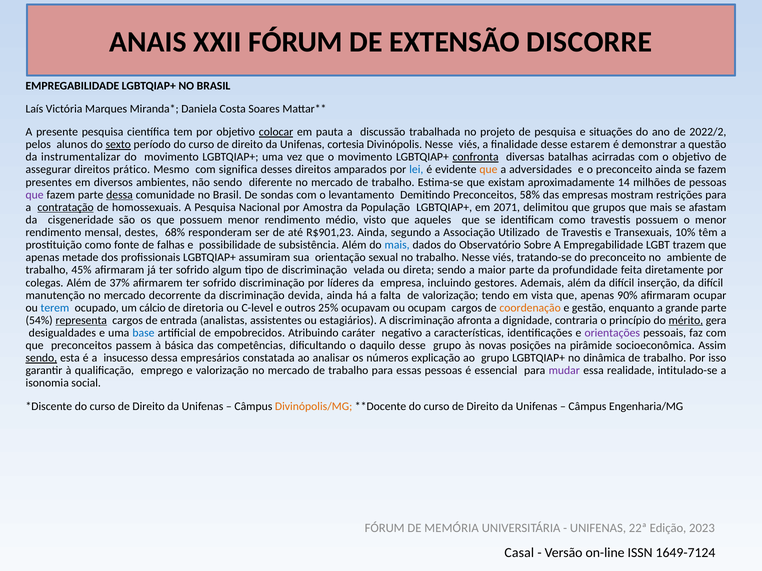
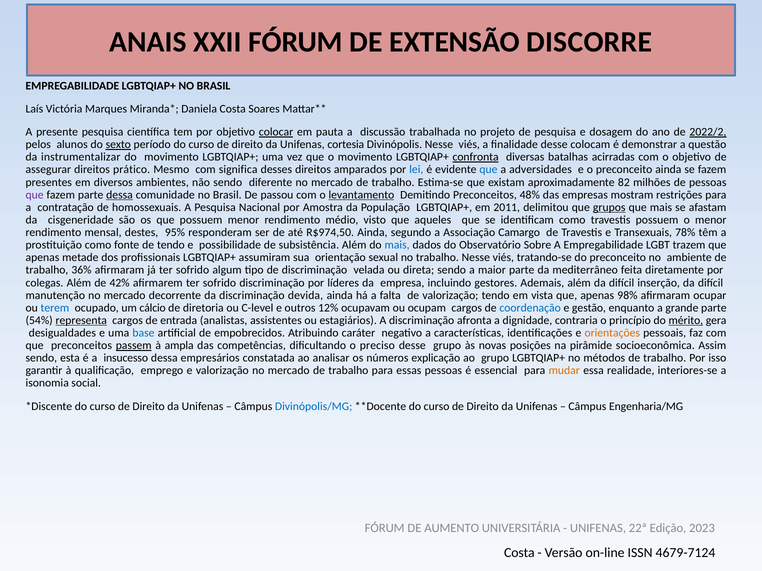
situações: situações -> dosagem (611, 132)
2022/2 underline: none -> present (708, 132)
estarem: estarem -> colocam (590, 145)
que colour: orange -> blue (489, 170)
14: 14 -> 82 (624, 182)
sondas: sondas -> passou (277, 195)
levantamento underline: none -> present (361, 195)
58%: 58% -> 48% (530, 195)
contratação underline: present -> none (66, 208)
2071: 2071 -> 2011 (507, 208)
grupos underline: none -> present (609, 208)
68%: 68% -> 95% (175, 233)
R$901,23: R$901,23 -> R$974,50 (330, 233)
Utilizado: Utilizado -> Camargo (519, 233)
10%: 10% -> 78% (685, 233)
de falhas: falhas -> tendo (171, 245)
45%: 45% -> 36% (81, 270)
profundidade: profundidade -> mediterrâneo (585, 270)
37%: 37% -> 42% (120, 283)
90%: 90% -> 98% (627, 295)
25%: 25% -> 12% (328, 308)
coordenação colour: orange -> blue (530, 308)
orientações colour: purple -> orange (612, 333)
passem underline: none -> present (134, 346)
básica: básica -> ampla (179, 346)
daquilo: daquilo -> preciso (377, 346)
sendo underline: present -> none (41, 358)
dinâmica: dinâmica -> métodos (604, 358)
mudar colour: purple -> orange (564, 371)
intitulado-se: intitulado-se -> interiores-se (688, 371)
Divinópolis/MG colour: orange -> blue (314, 407)
MEMÓRIA: MEMÓRIA -> AUMENTO (452, 528)
Casal: Casal -> Costa (519, 553)
1649-7124: 1649-7124 -> 4679-7124 (685, 553)
